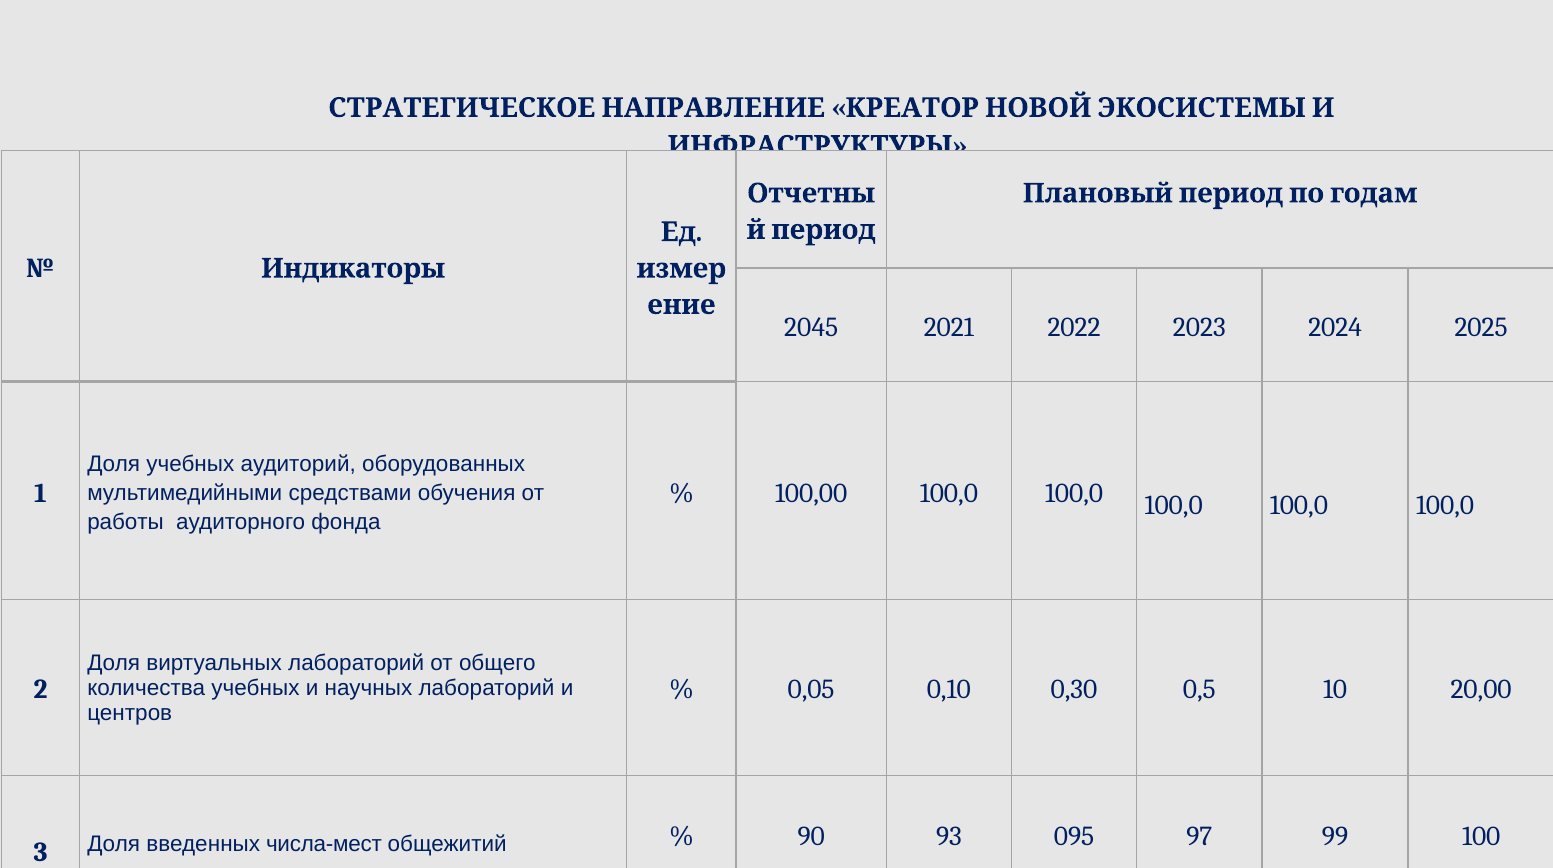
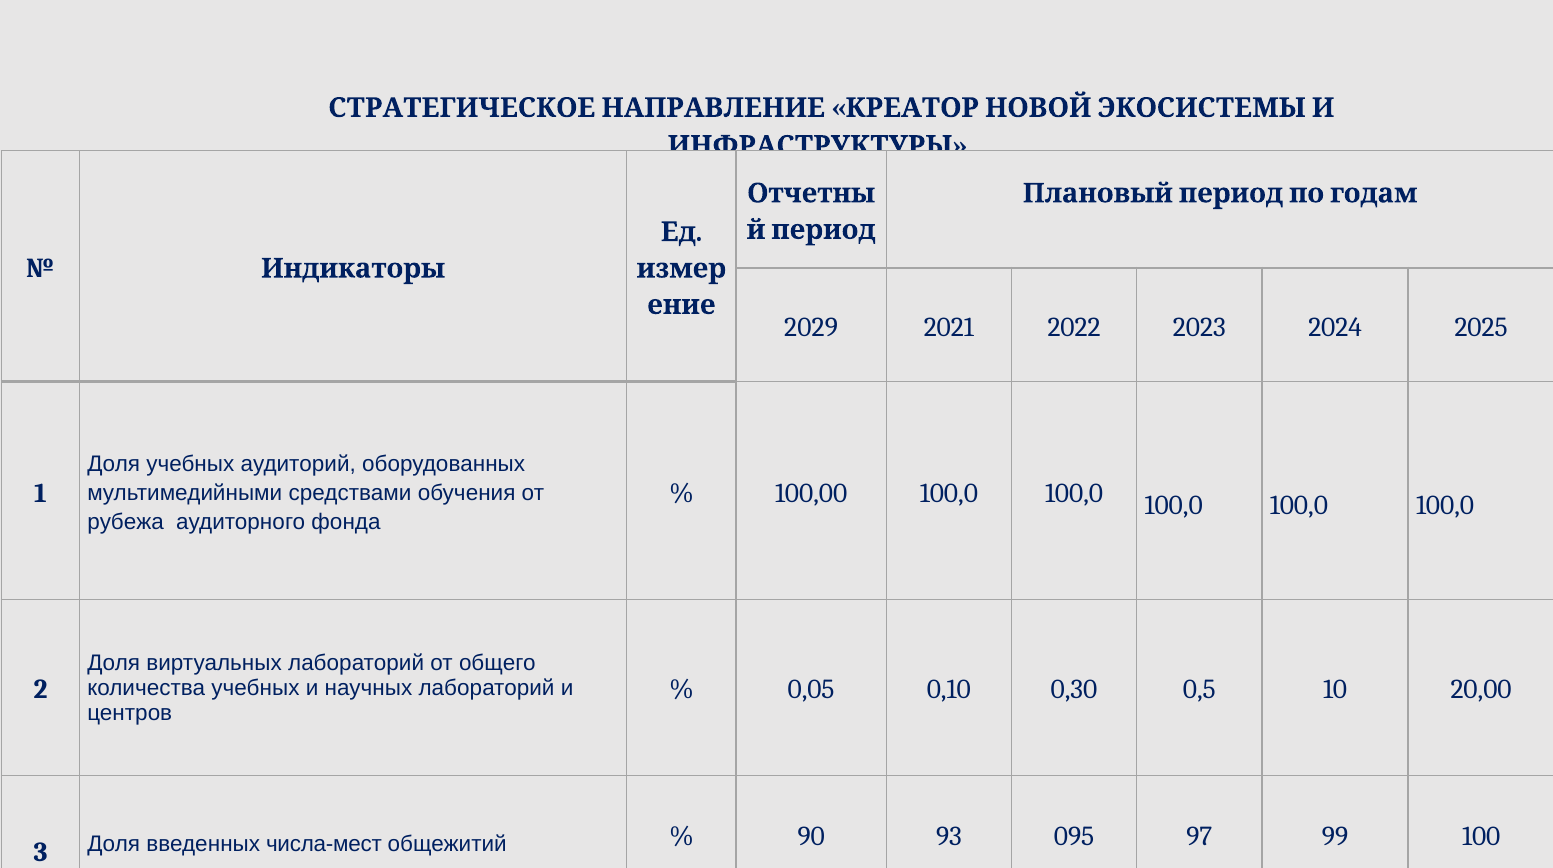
2045: 2045 -> 2029 (811, 327)
работы: работы -> рубежа (126, 522)
